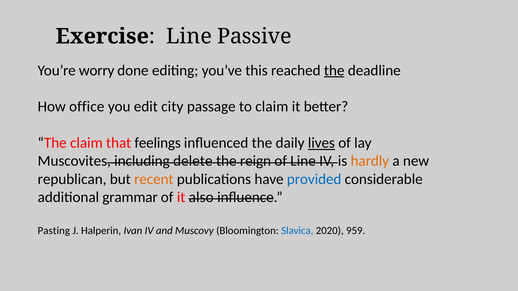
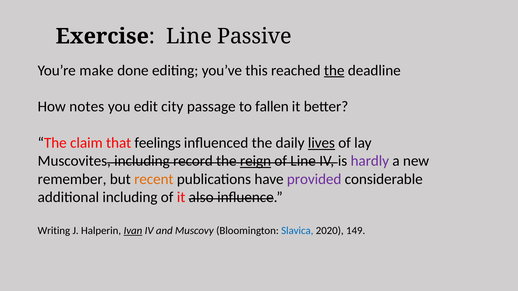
worry: worry -> make (96, 71)
office: office -> notes (87, 107)
to claim: claim -> fallen (272, 107)
delete: delete -> record (193, 161)
reign underline: none -> present (256, 161)
hardly colour: orange -> purple (370, 161)
republican: republican -> remember (72, 179)
provided colour: blue -> purple (314, 179)
additional grammar: grammar -> including (130, 198)
Pasting: Pasting -> Writing (54, 231)
Ivan underline: none -> present (133, 231)
959: 959 -> 149 (356, 231)
